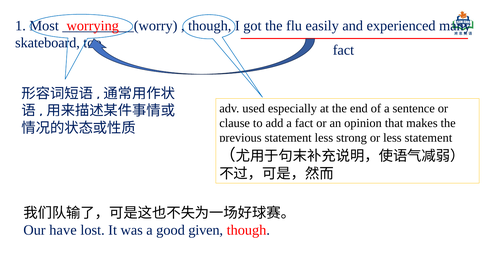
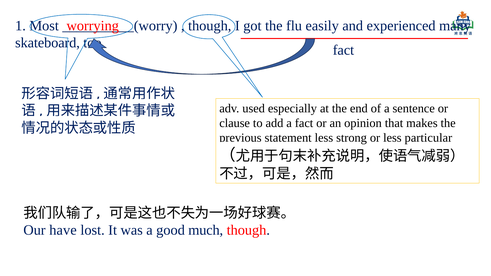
less statement: statement -> particular (428, 138)
given: given -> much (206, 230)
